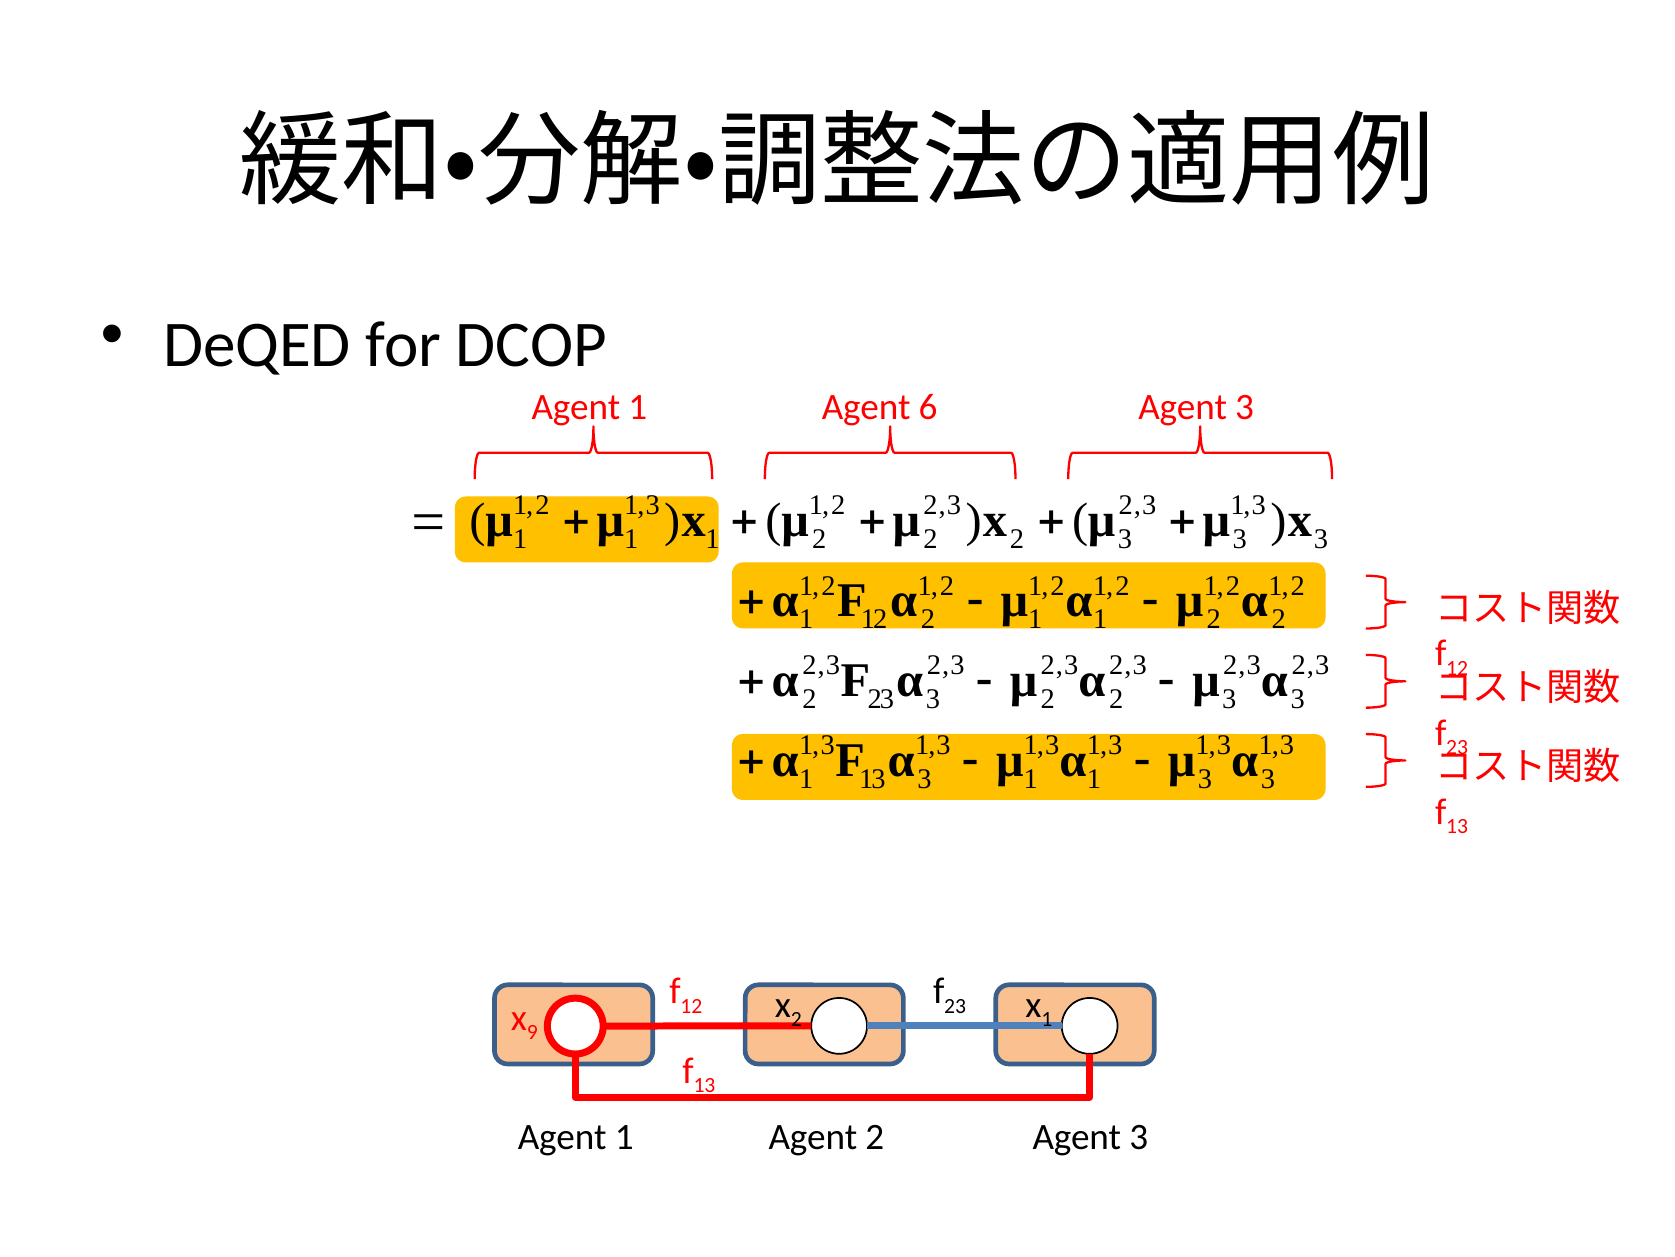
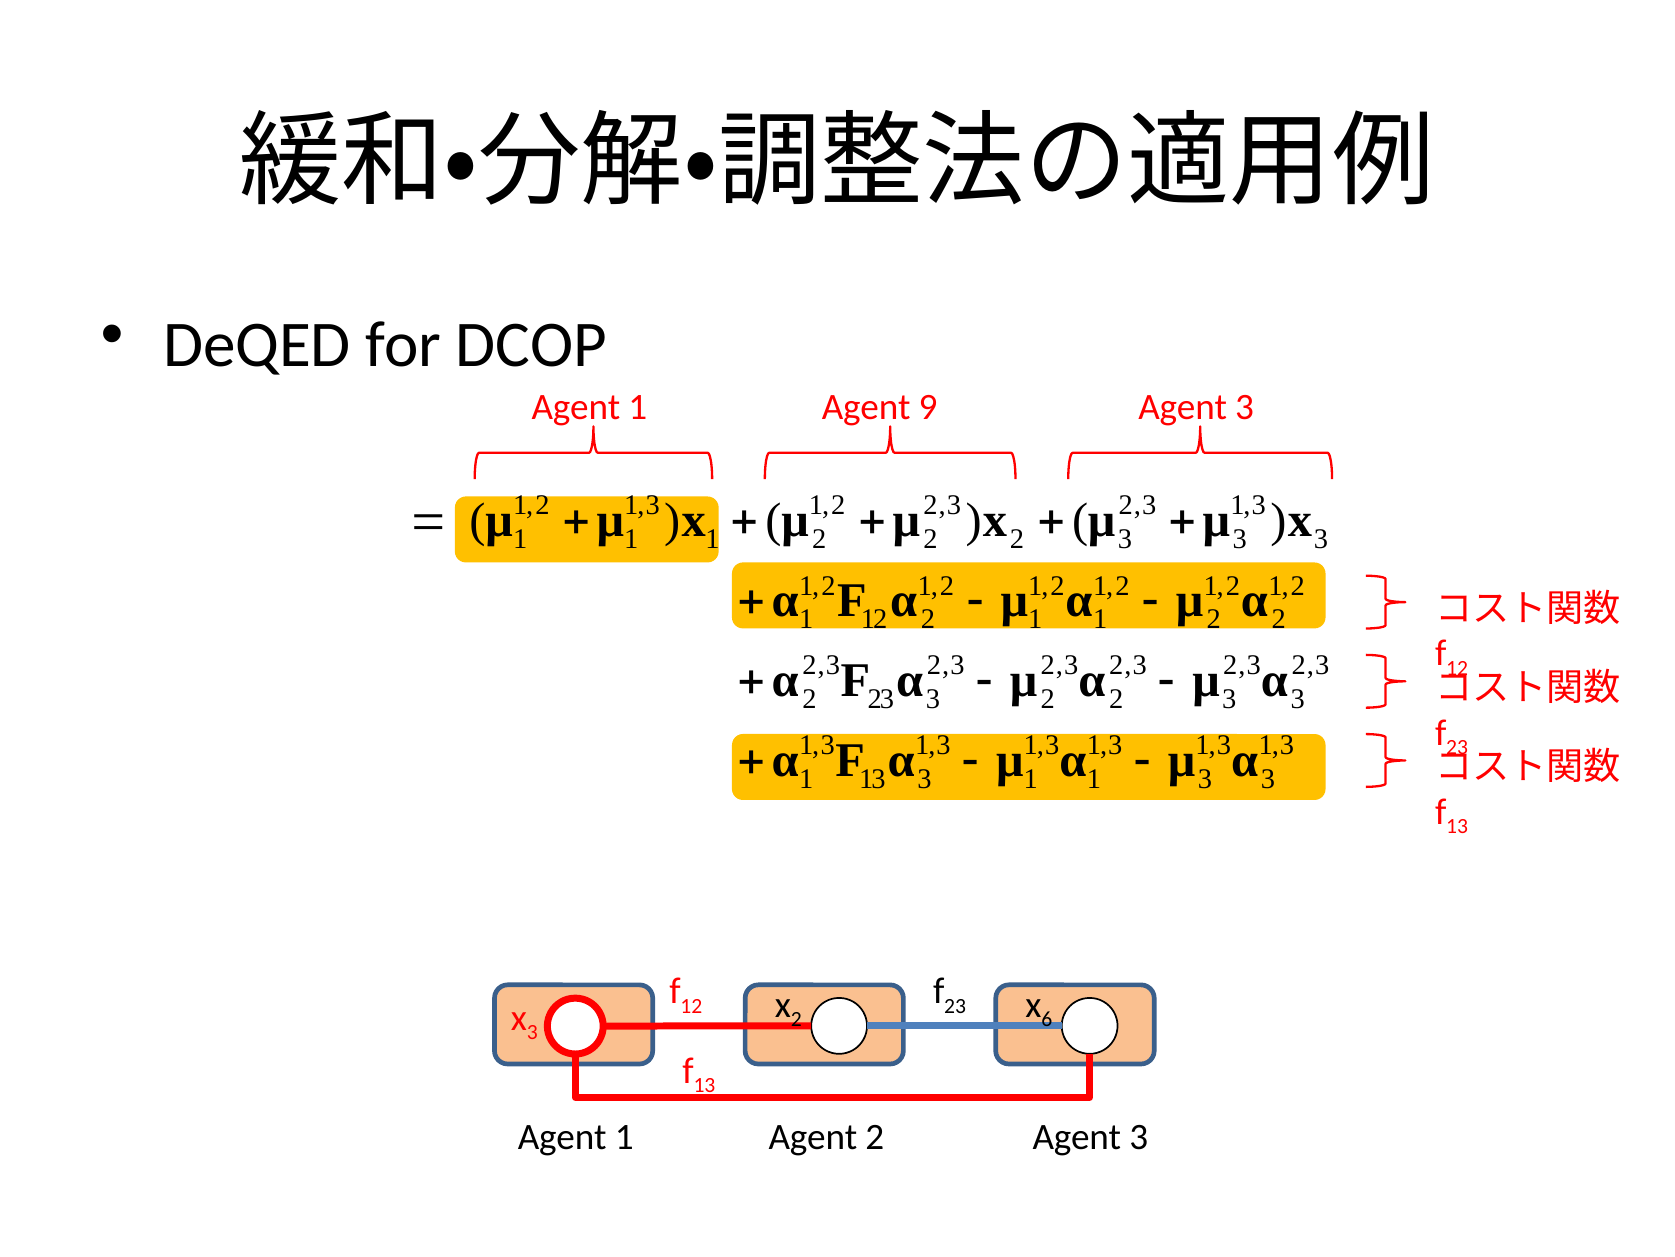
6: 6 -> 9 (928, 407)
1: 1 -> 6 (1047, 1019)
9: 9 -> 3 (532, 1032)
